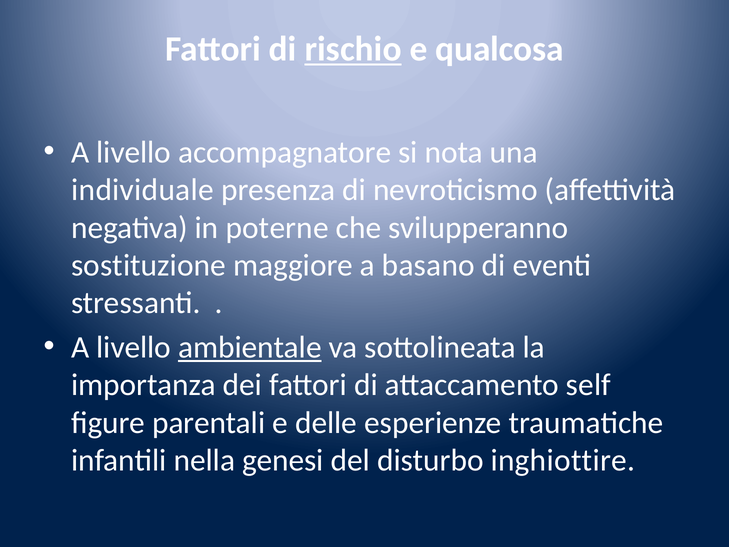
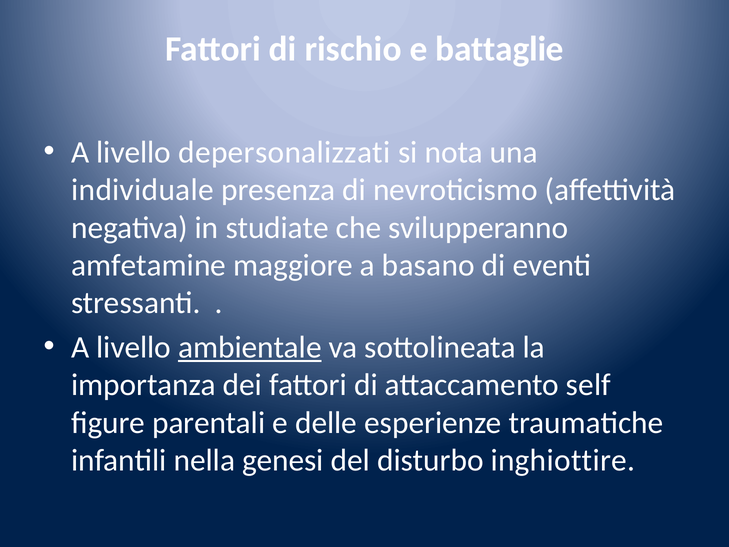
rischio underline: present -> none (353, 49)
qualcosa: qualcosa -> battaglie (500, 49)
accompagnatore: accompagnatore -> depersonalizzati (284, 152)
poterne: poterne -> studiate (277, 228)
sostituzione: sostituzione -> amfetamine (149, 265)
